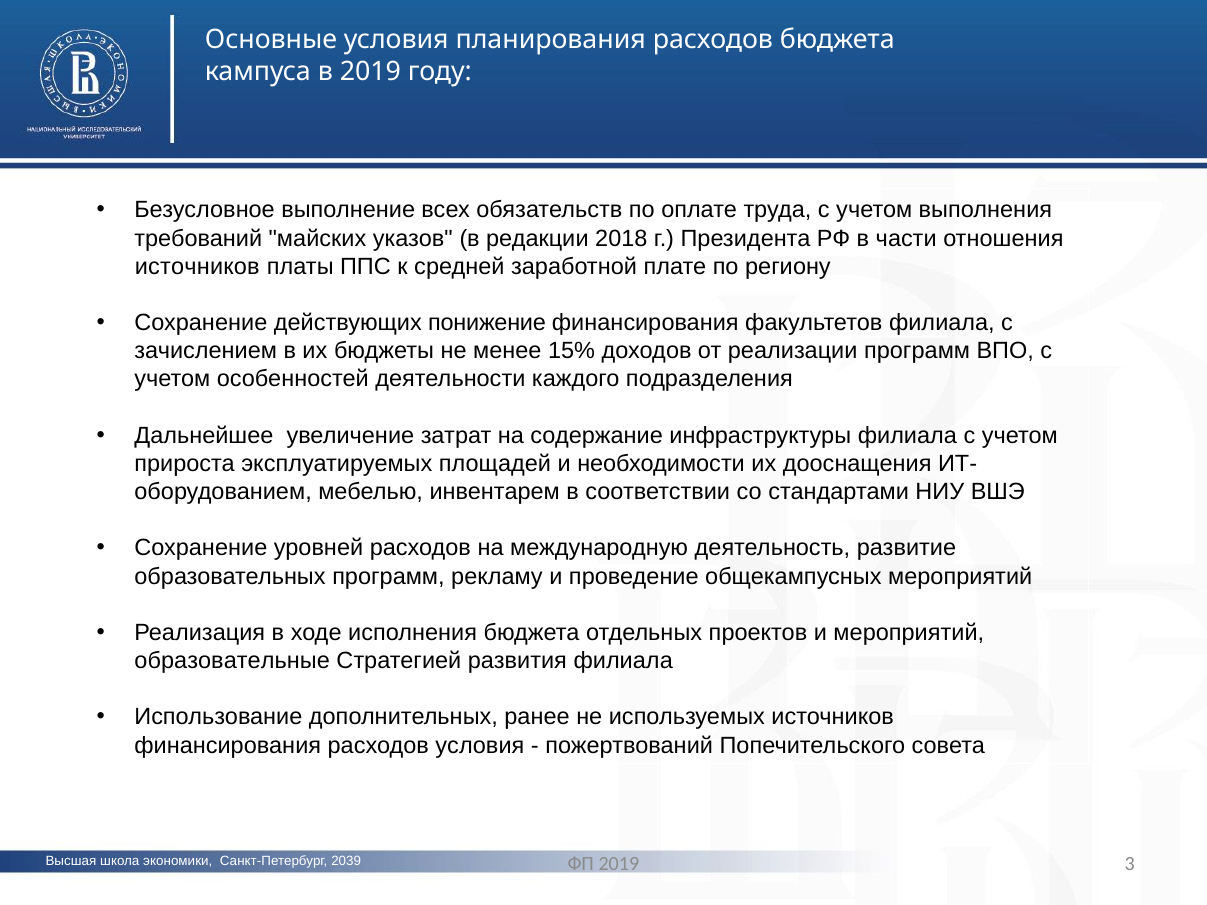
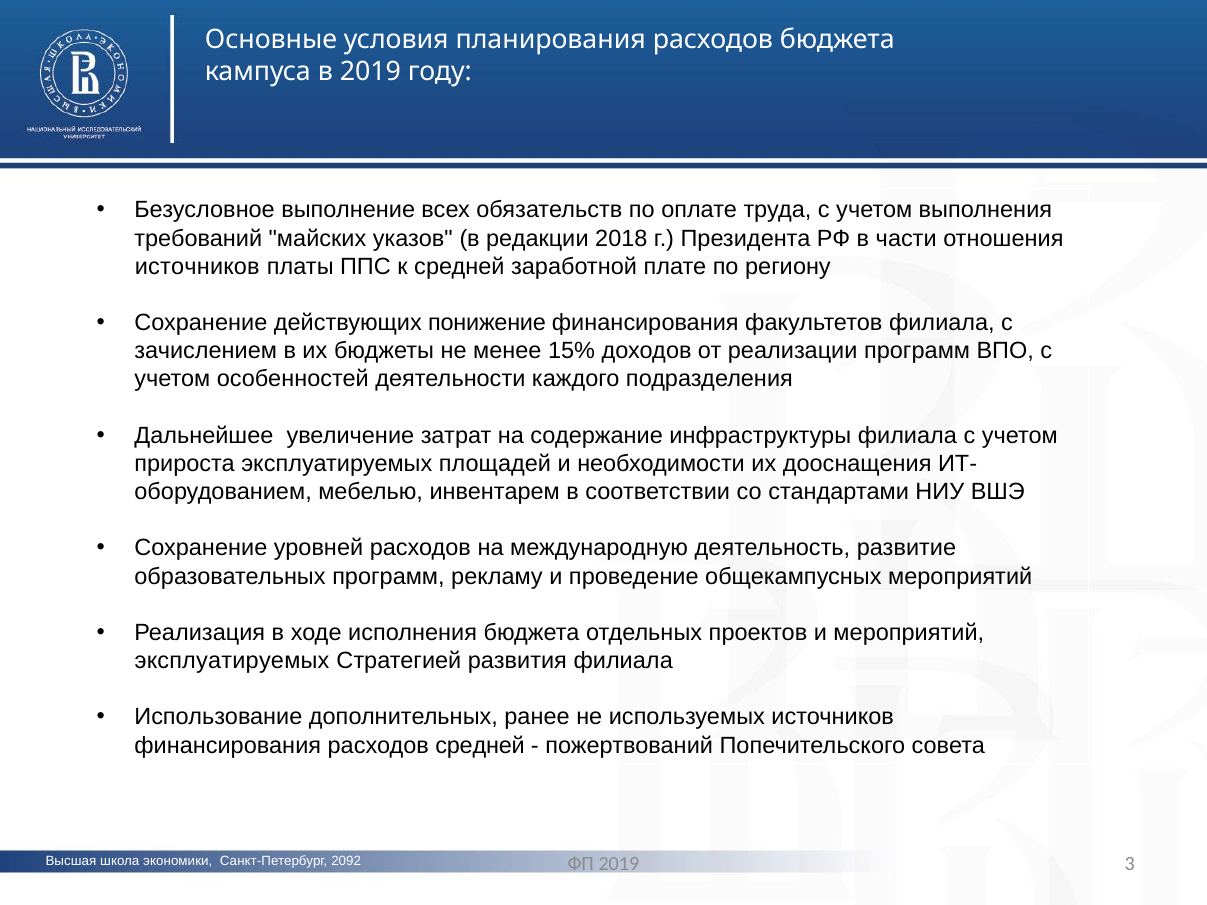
образовательные: образовательные -> эксплуатируемых (232, 661)
расходов условия: условия -> средней (480, 746)
2039: 2039 -> 2092 (346, 862)
